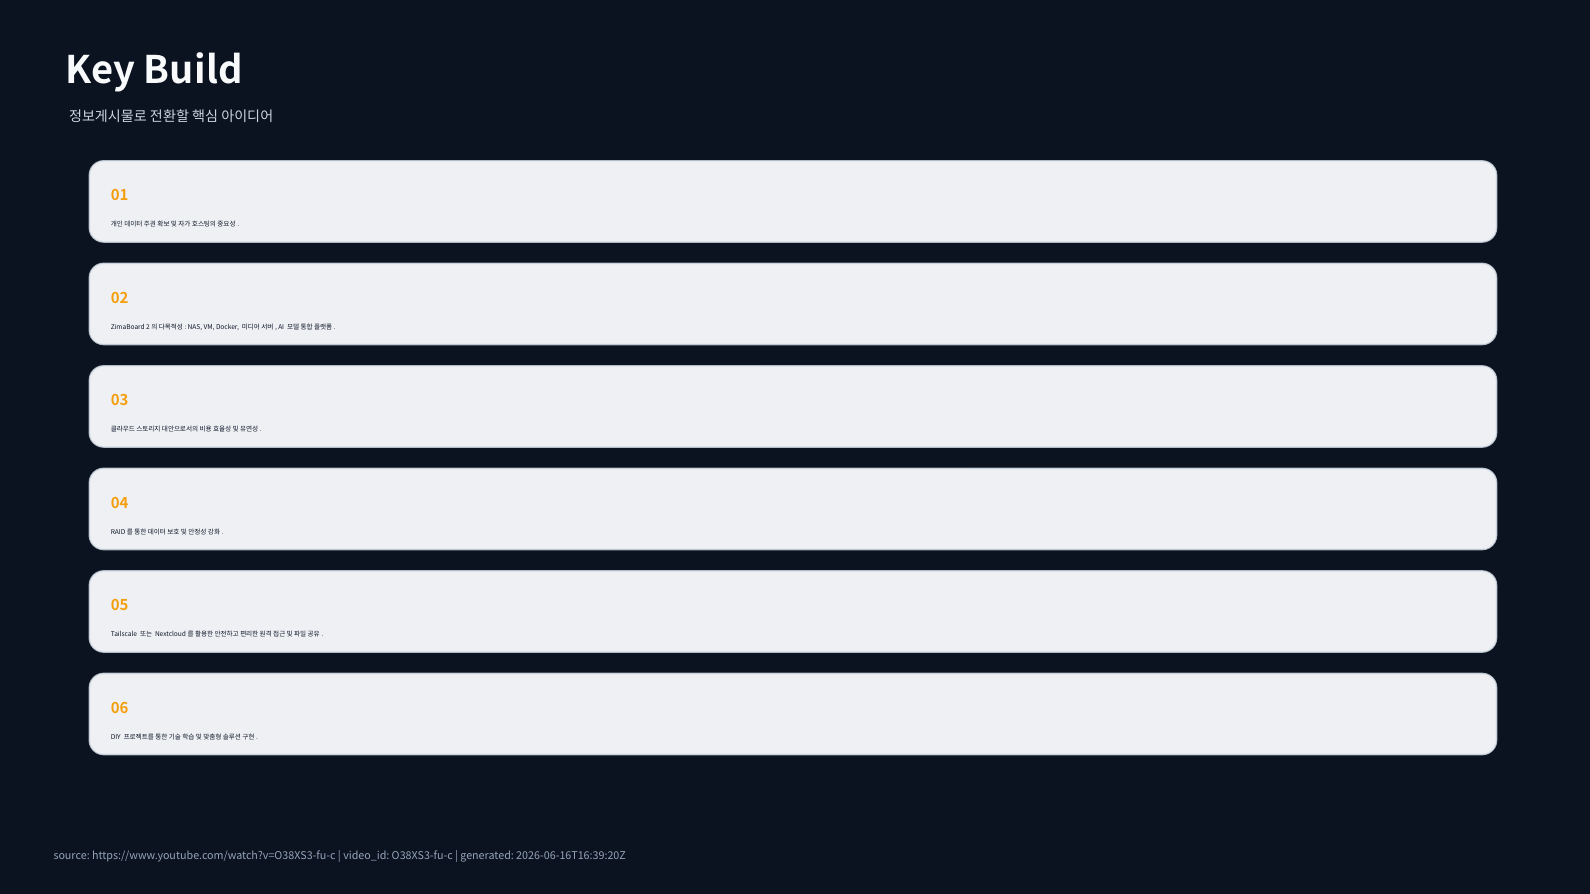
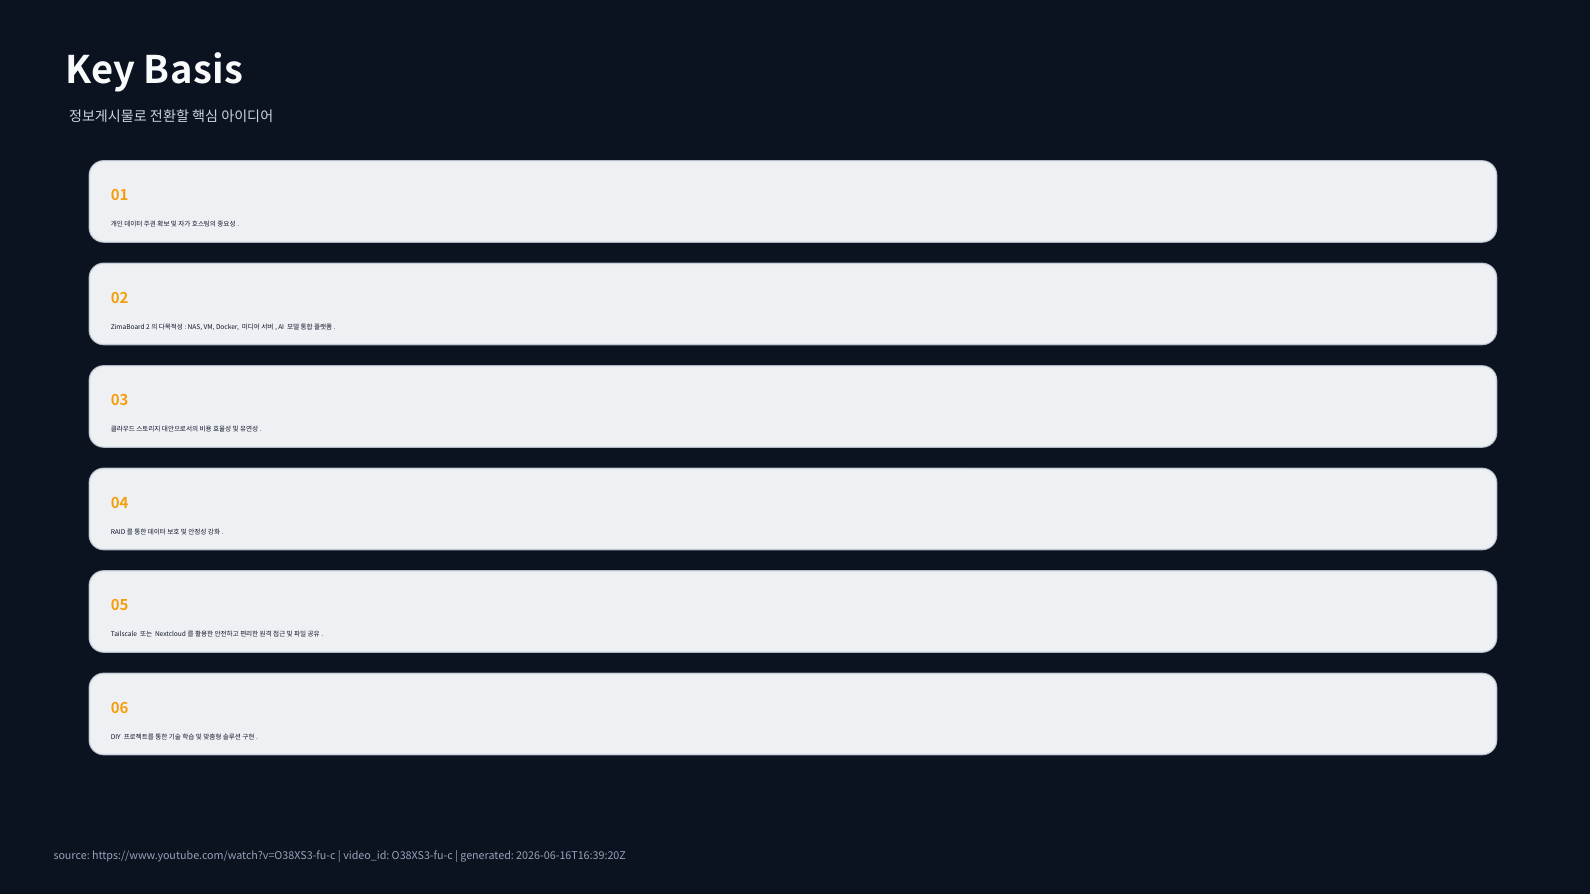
Build: Build -> Basis (193, 71)
